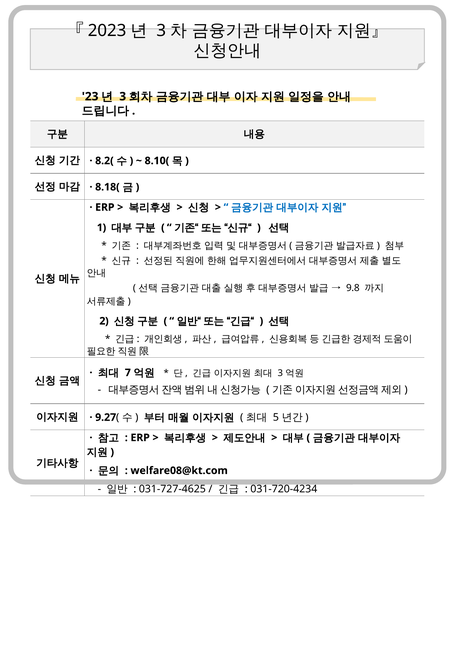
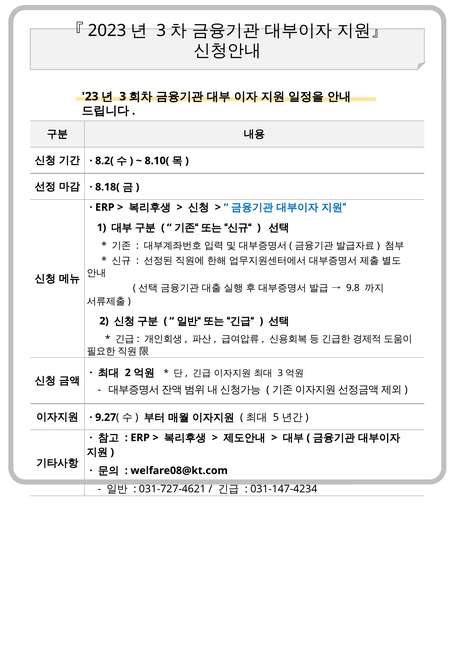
7: 7 -> 2 (128, 373)
031-727-4625: 031-727-4625 -> 031-727-4621 (172, 489)
031-720-4234: 031-720-4234 -> 031-147-4234 (284, 489)
